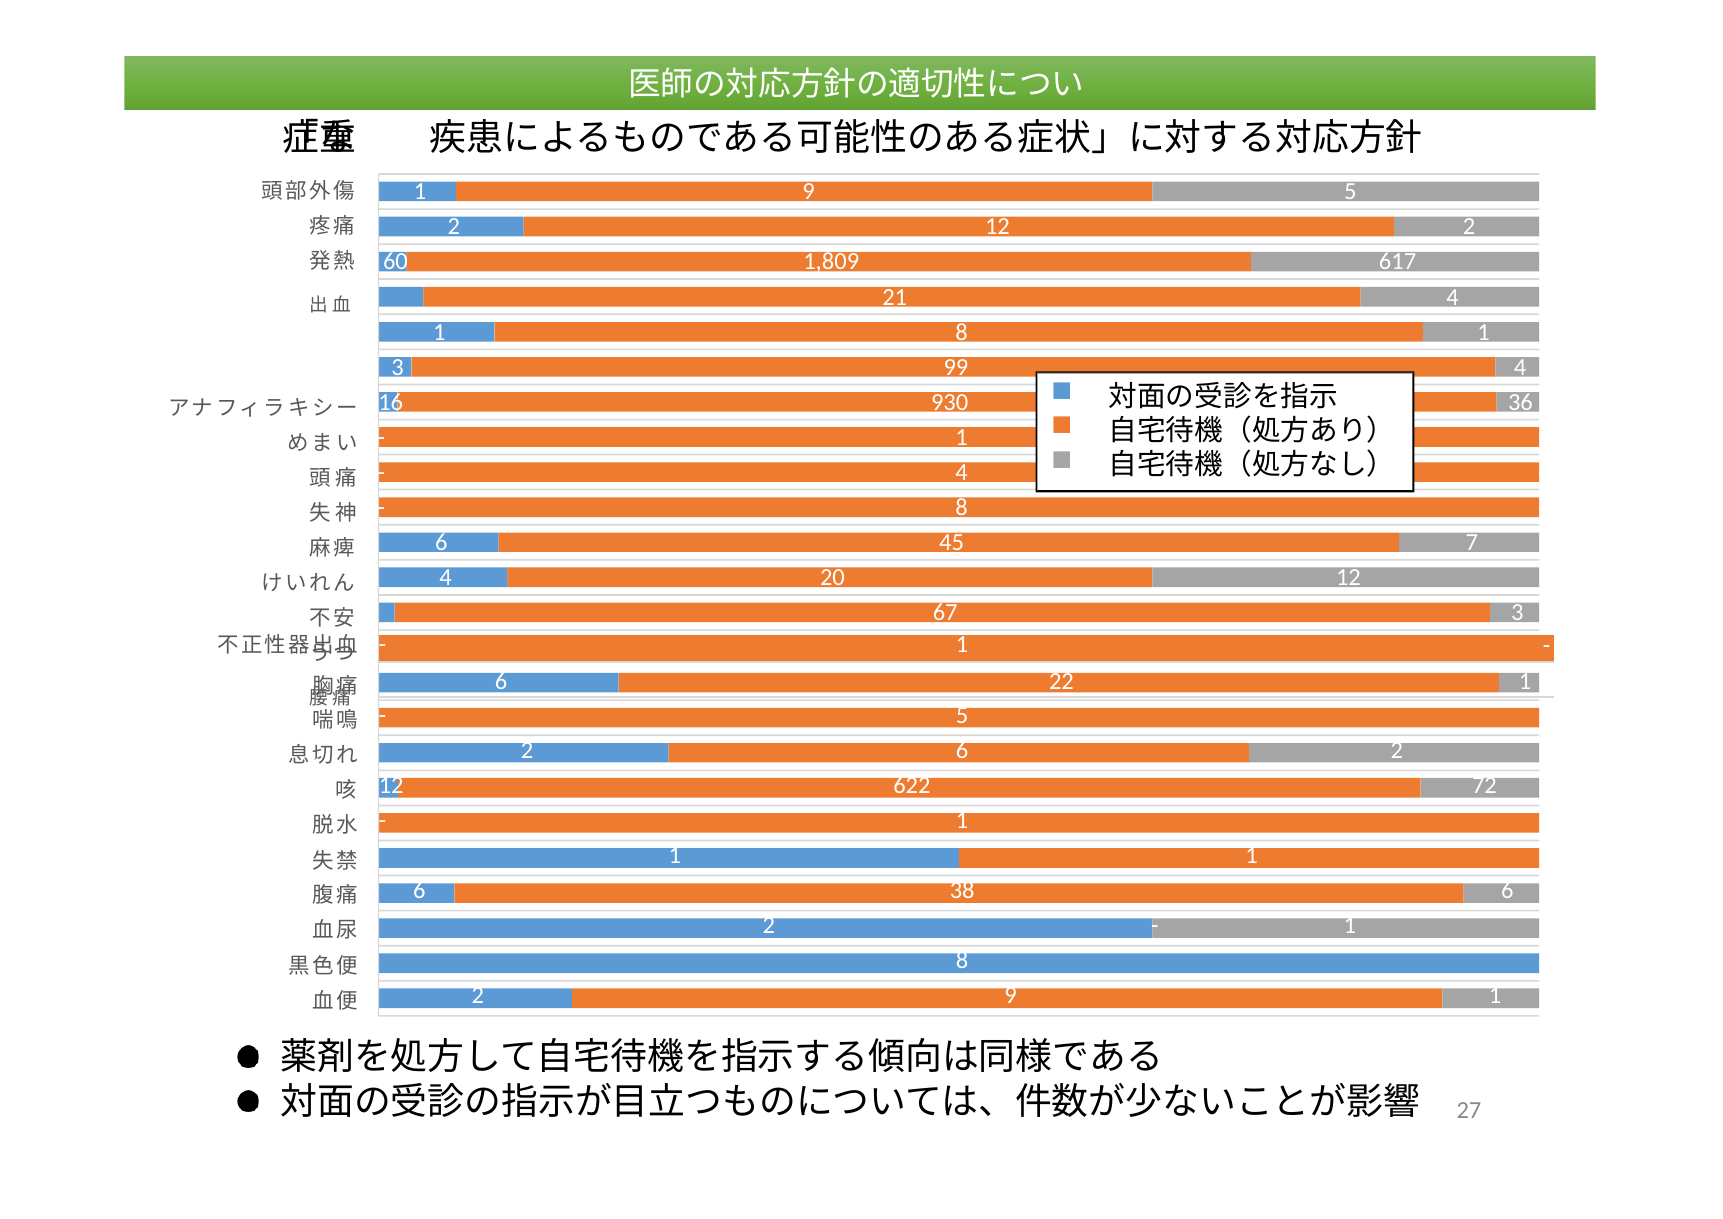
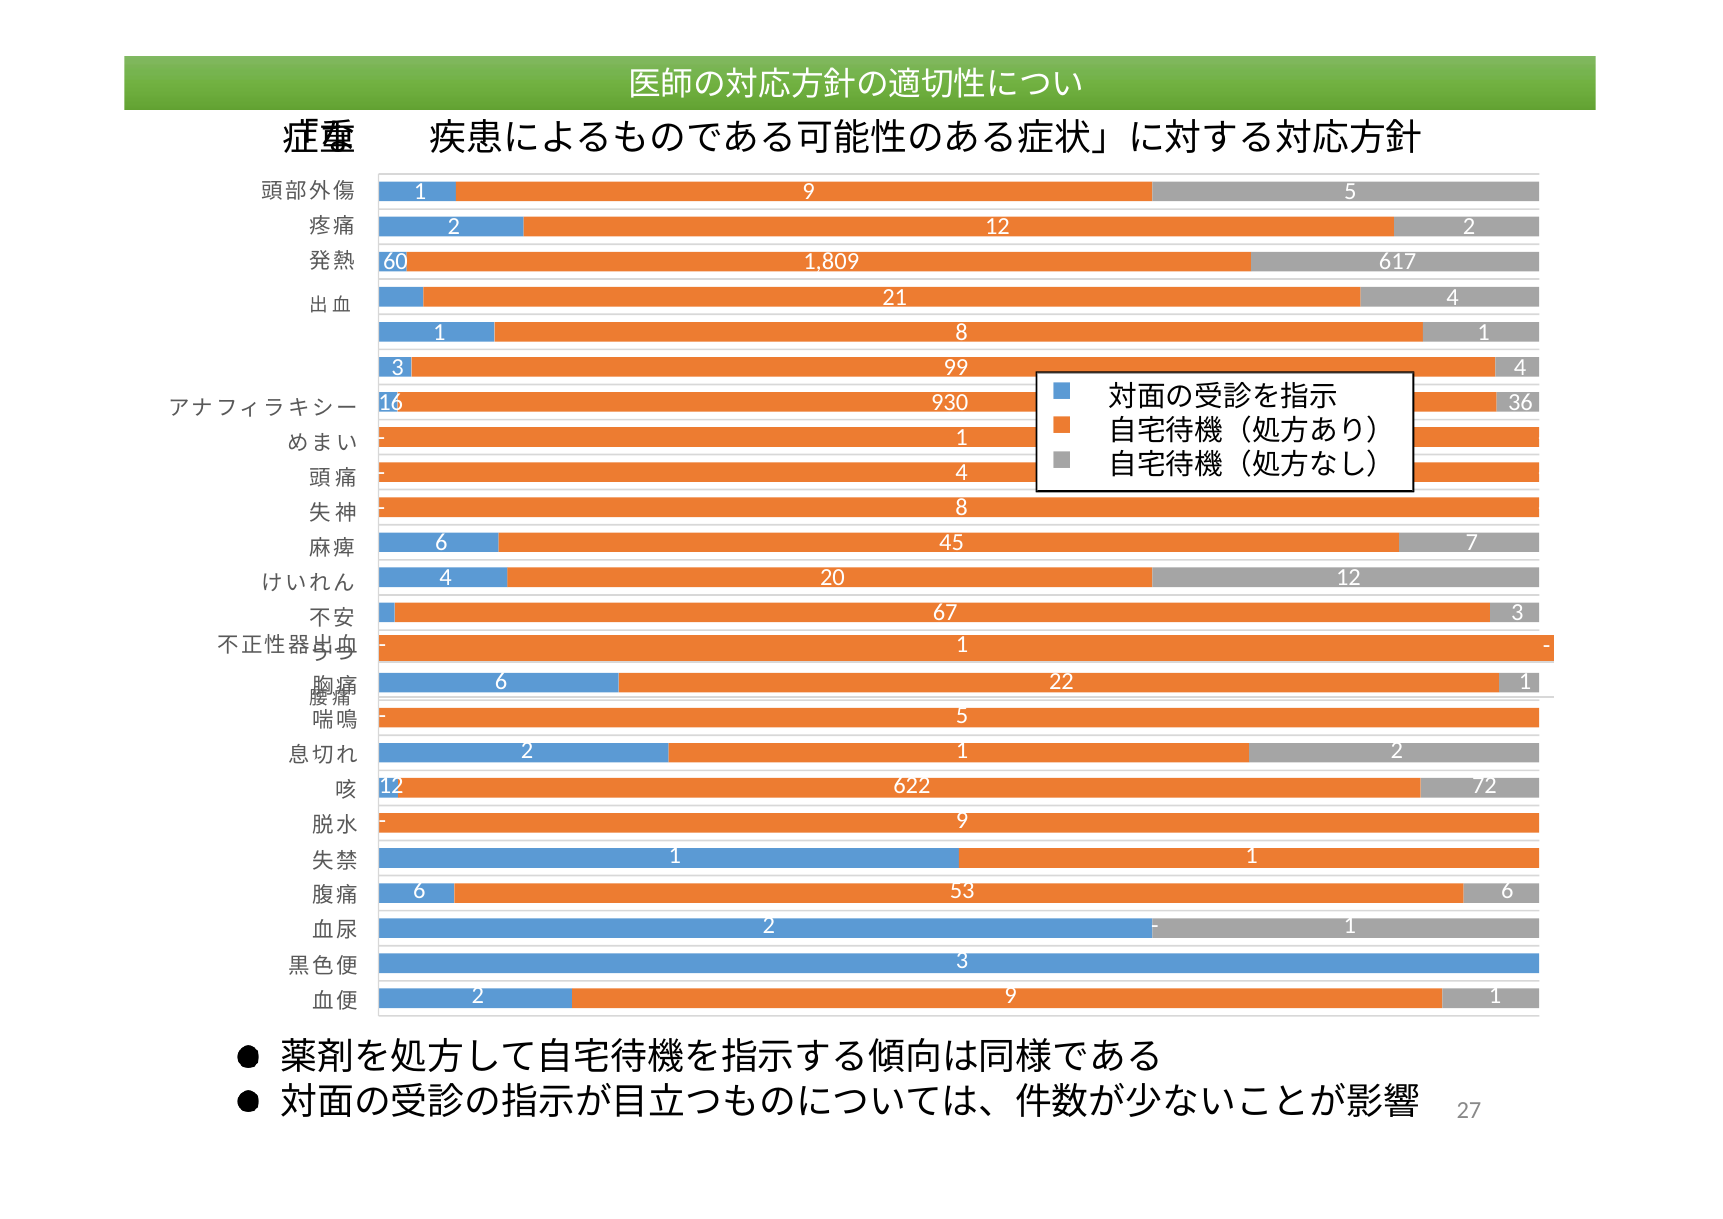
6: 6 -> 1 (962, 750)
1: 1 -> 9 (962, 820)
38: 38 -> 53 (962, 890)
8: 8 -> 3 (962, 960)
